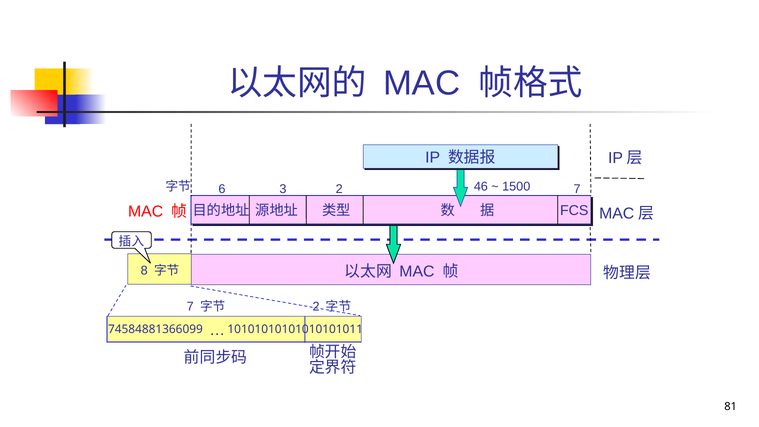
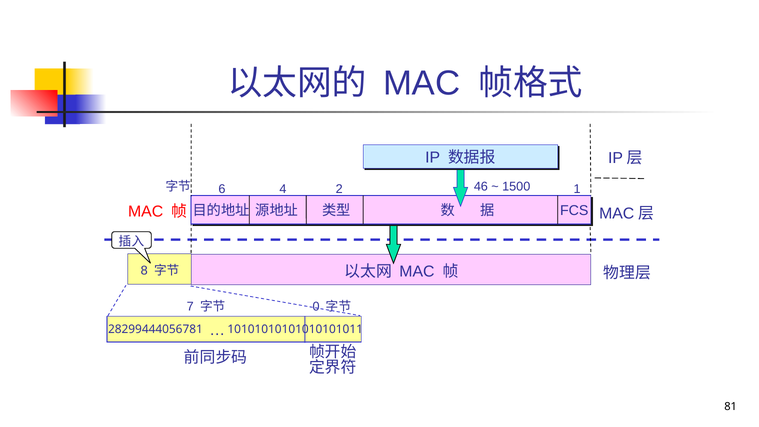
3: 3 -> 4 (283, 189)
2 7: 7 -> 1 (577, 189)
2: 2 -> 0 (316, 306)
74584881366099: 74584881366099 -> 28299444056781 (155, 329)
